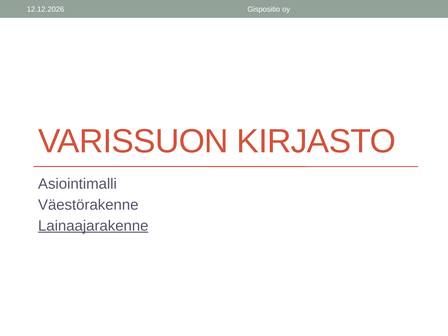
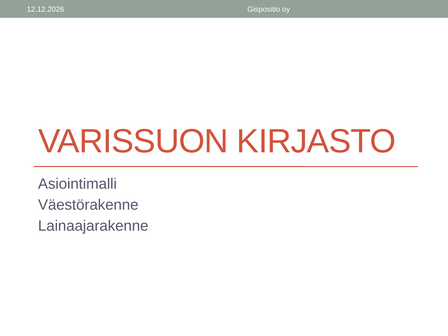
Lainaajarakenne underline: present -> none (93, 226)
